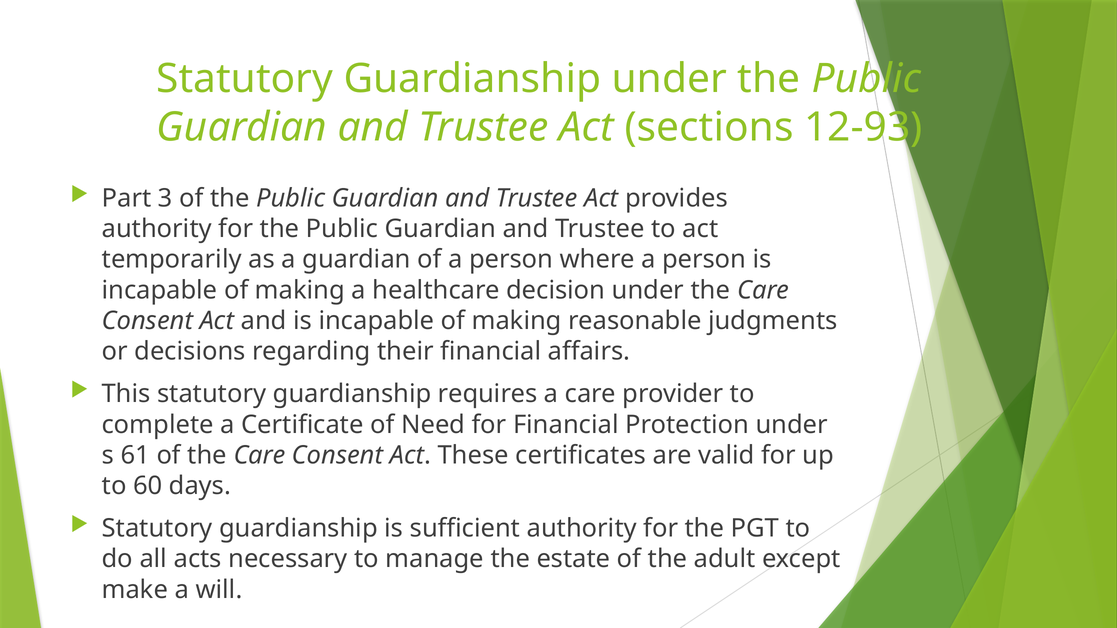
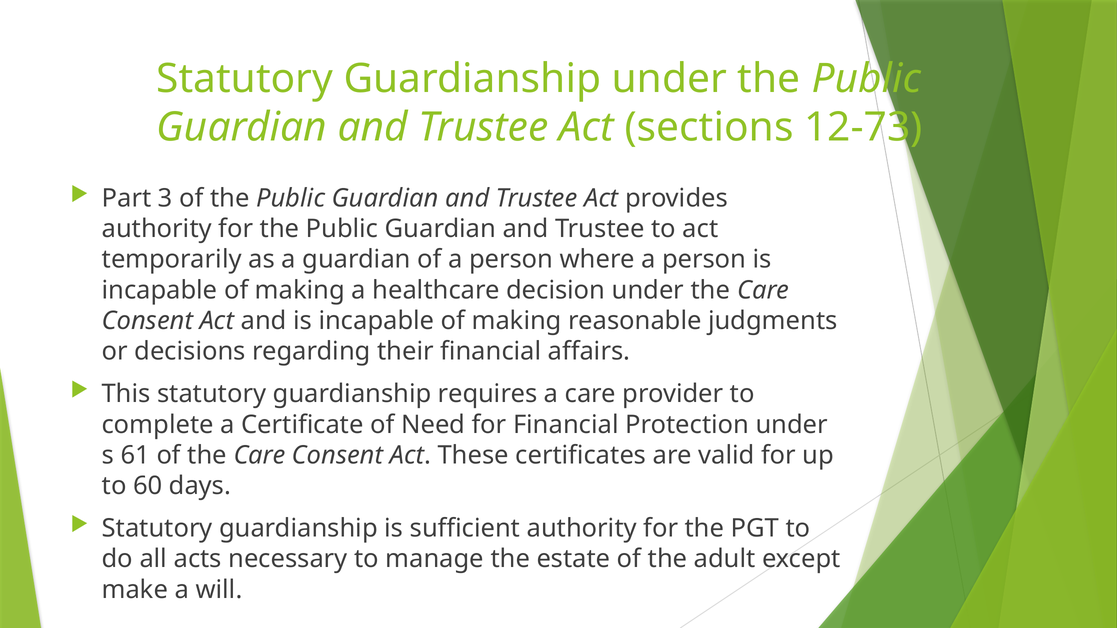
12-93: 12-93 -> 12-73 (863, 127)
